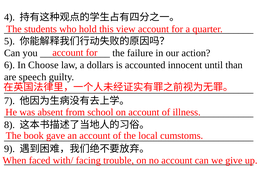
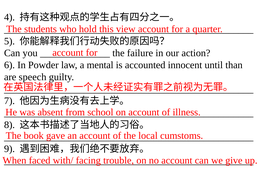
Choose: Choose -> Powder (43, 65)
dollars: dollars -> mental (100, 65)
